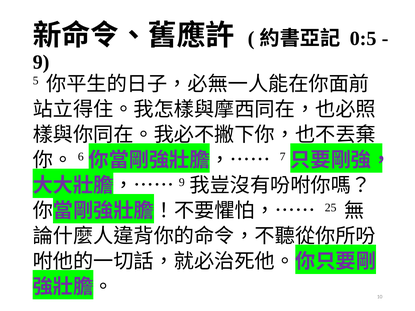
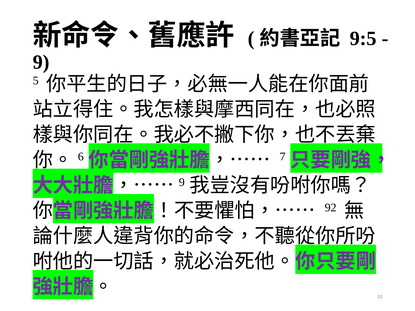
0:5: 0:5 -> 9:5 (363, 38)
25: 25 -> 92 (331, 208)
